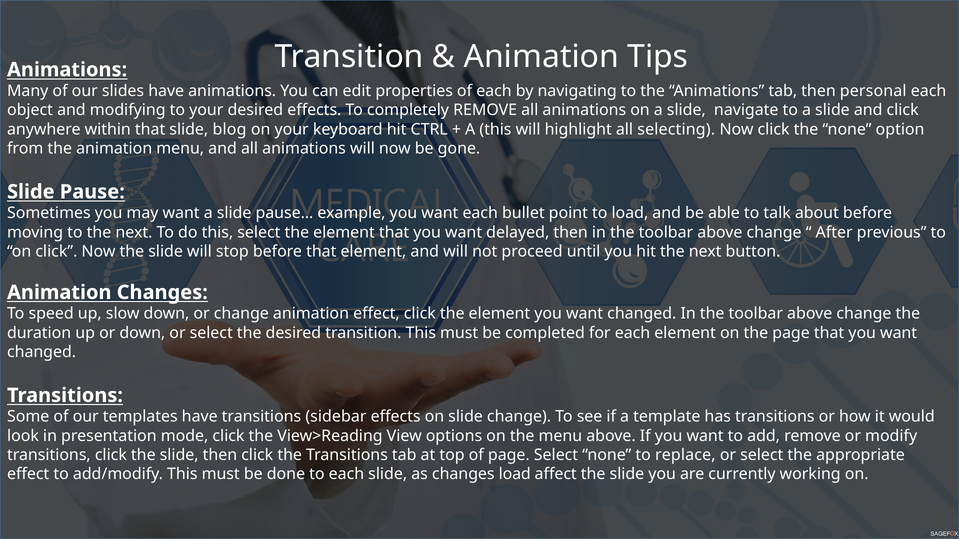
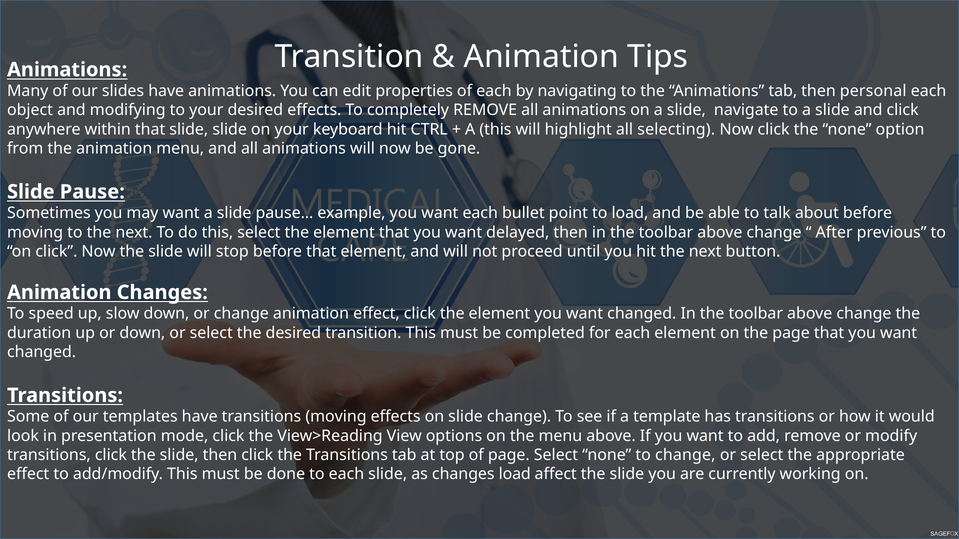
slide blog: blog -> slide (230, 129)
transitions sidebar: sidebar -> moving (336, 417)
to replace: replace -> change (685, 455)
